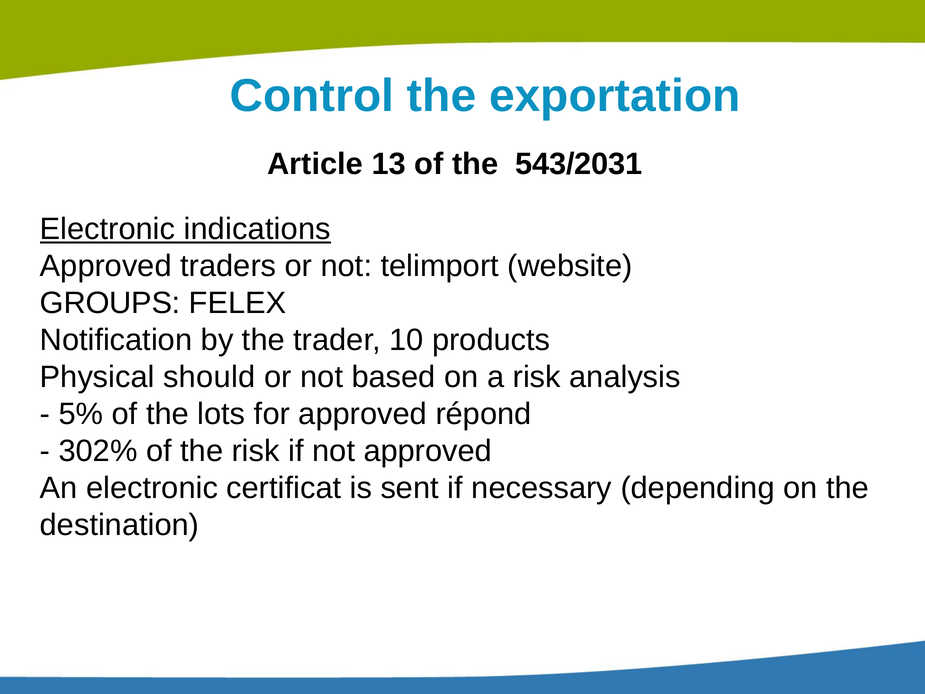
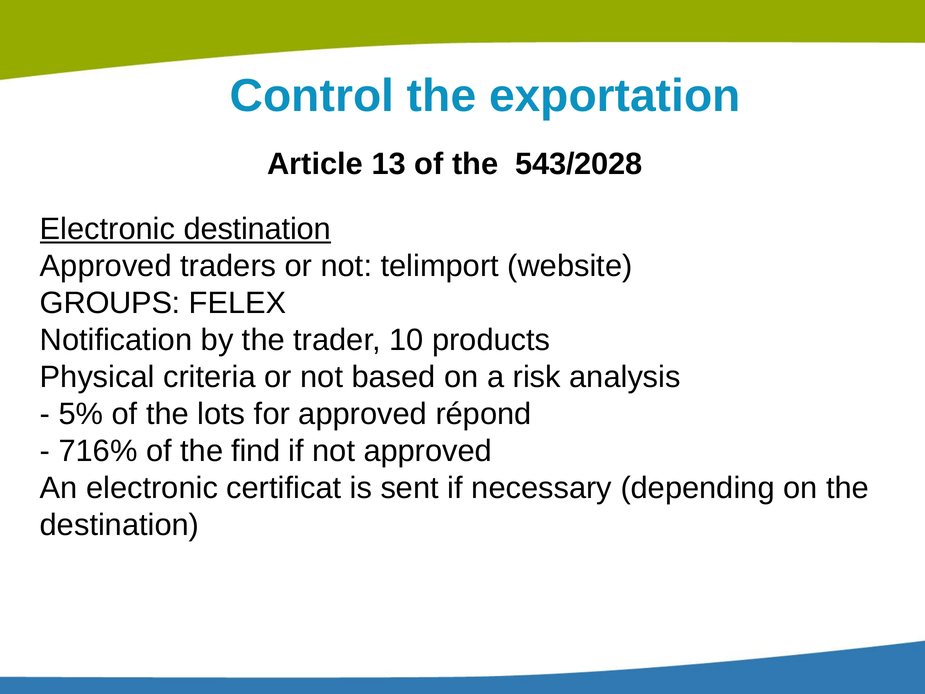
543/2031: 543/2031 -> 543/2028 (579, 164)
Electronic indications: indications -> destination (257, 229)
should: should -> criteria (209, 377)
302%: 302% -> 716% (98, 451)
the risk: risk -> find (256, 451)
